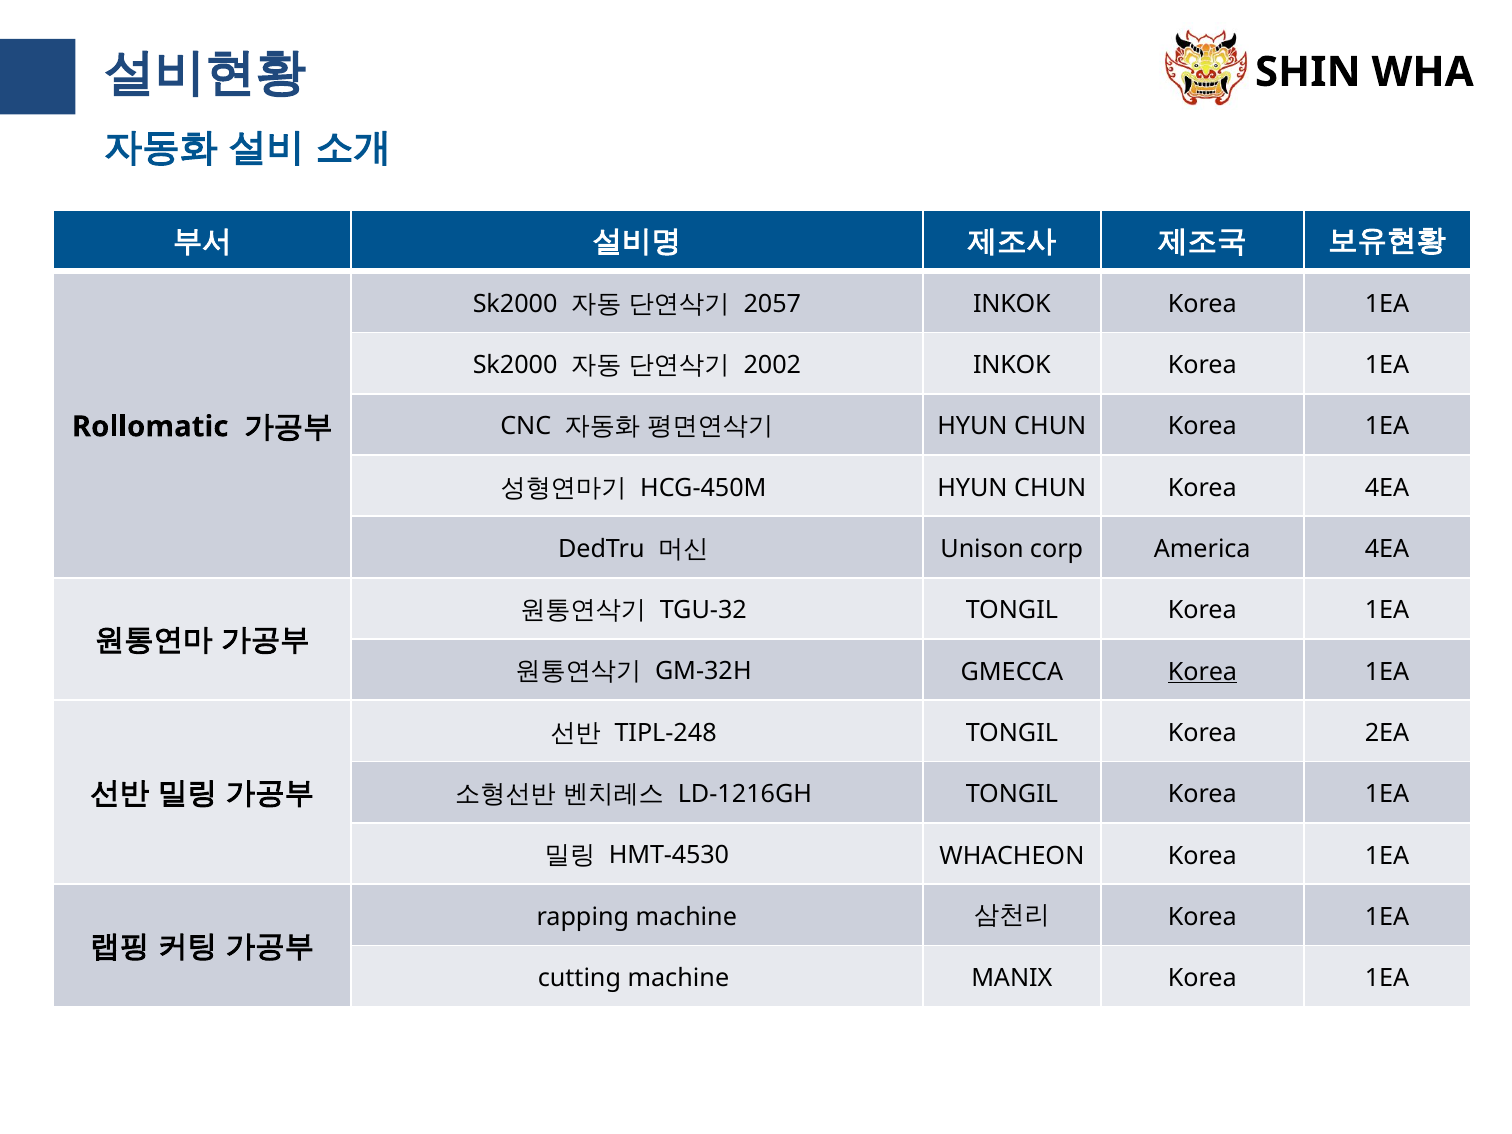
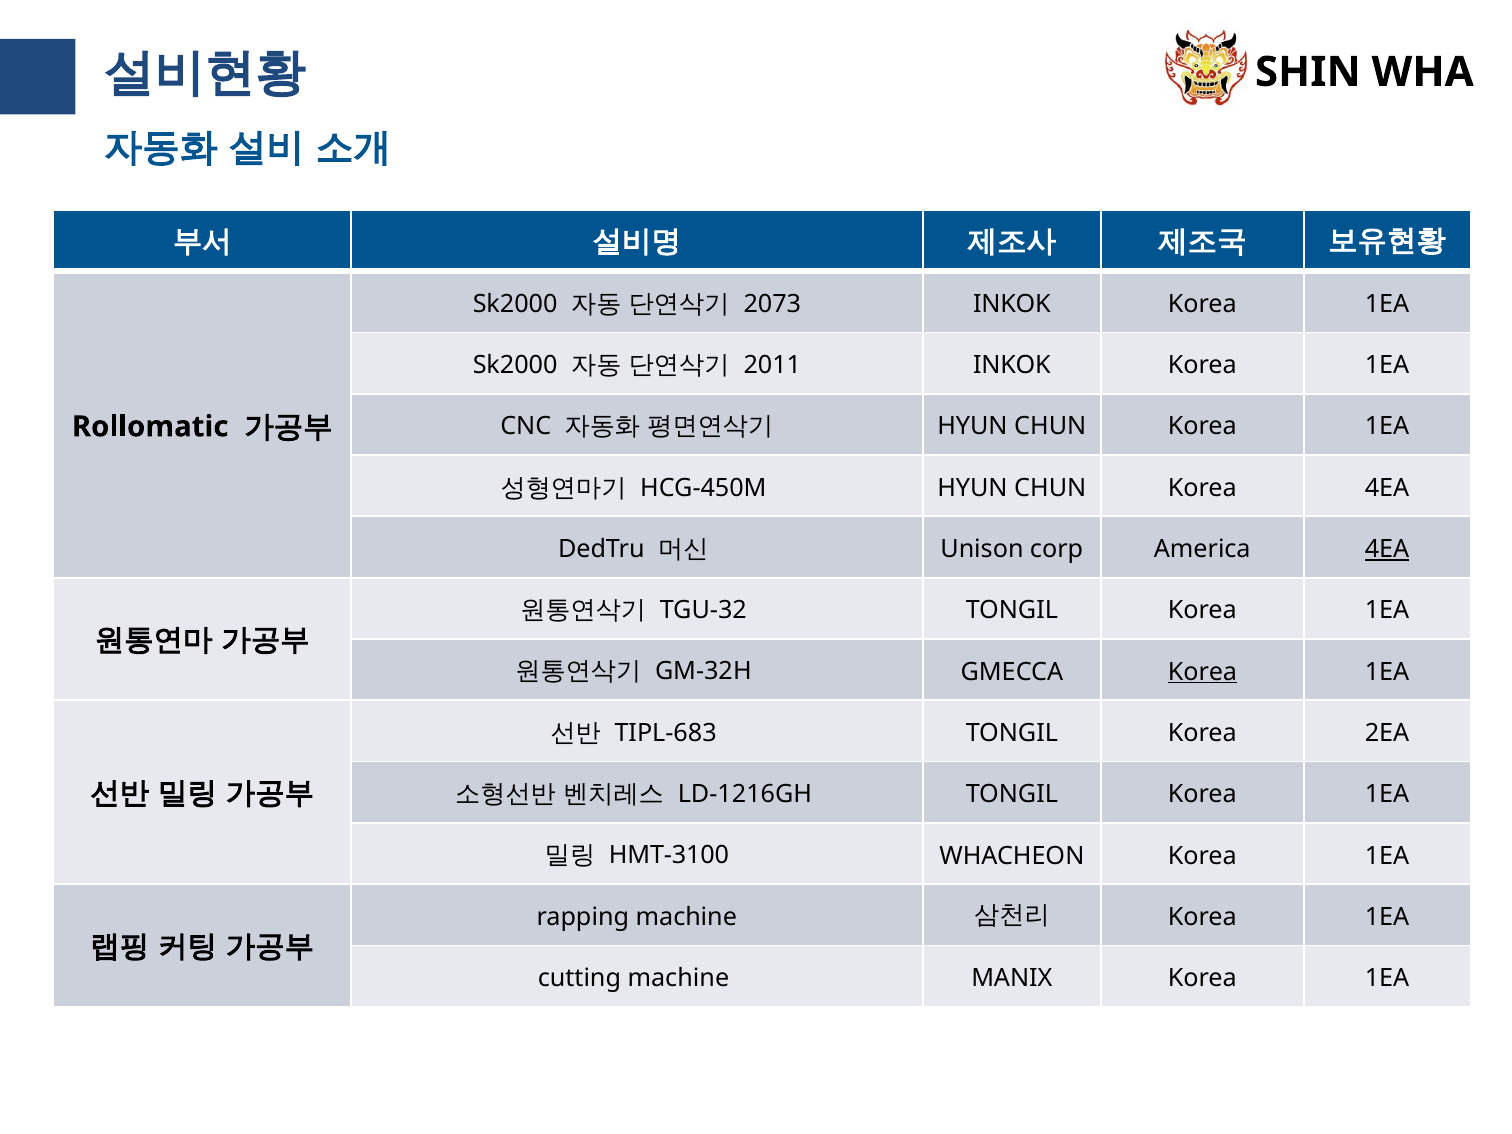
2057: 2057 -> 2073 (772, 304)
2002: 2002 -> 2011 (772, 365)
4EA underline: none -> present (1387, 549)
TIPL-248: TIPL-248 -> TIPL-683 (666, 733)
HMT-4530: HMT-4530 -> HMT-3100 (669, 856)
